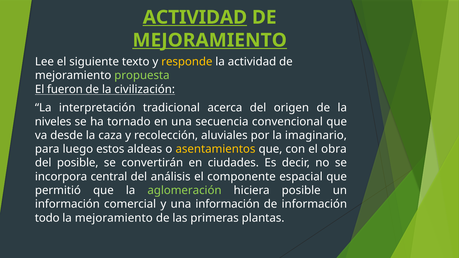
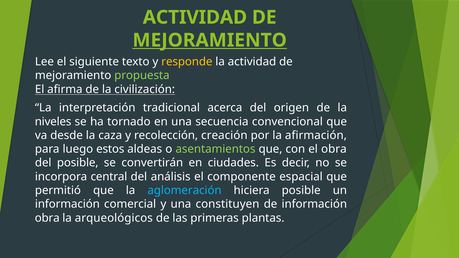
ACTIVIDAD underline: present -> none (195, 17)
fueron: fueron -> afirma (65, 89)
aluviales: aluviales -> creación (224, 135)
imaginario: imaginario -> afirmación (316, 135)
asentamientos colour: yellow -> light green (215, 149)
aglomeración colour: light green -> light blue (185, 191)
una información: información -> constituyen (227, 204)
todo: todo -> obra (47, 218)
la mejoramiento: mejoramiento -> arqueológicos (114, 218)
